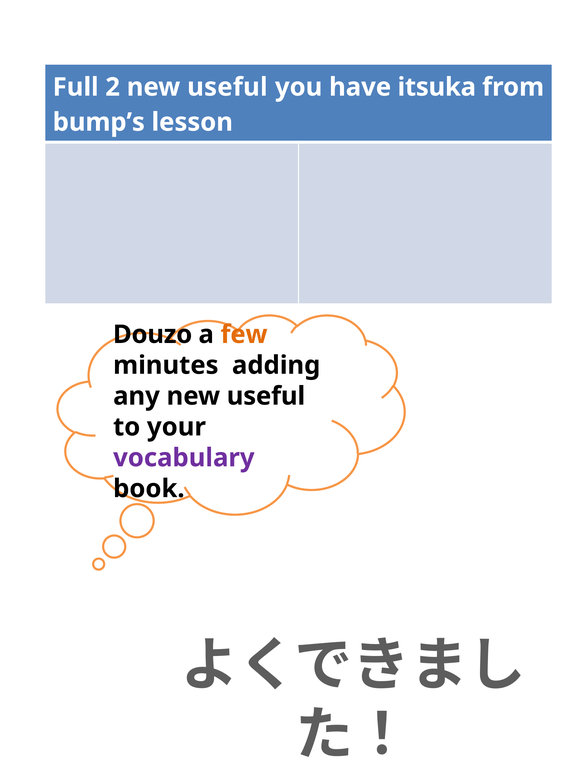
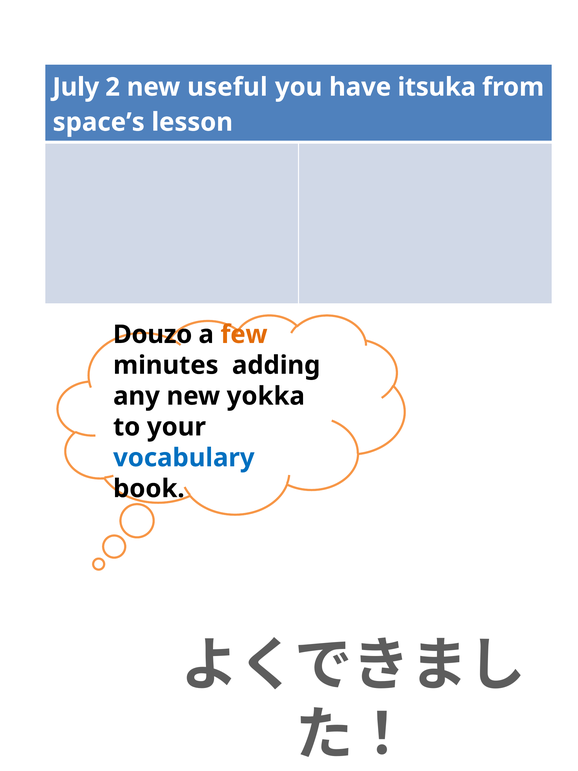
Full: Full -> July (76, 87)
bump’s: bump’s -> space’s (99, 122)
any new useful: useful -> yokka (266, 396)
vocabulary colour: purple -> blue (184, 458)
